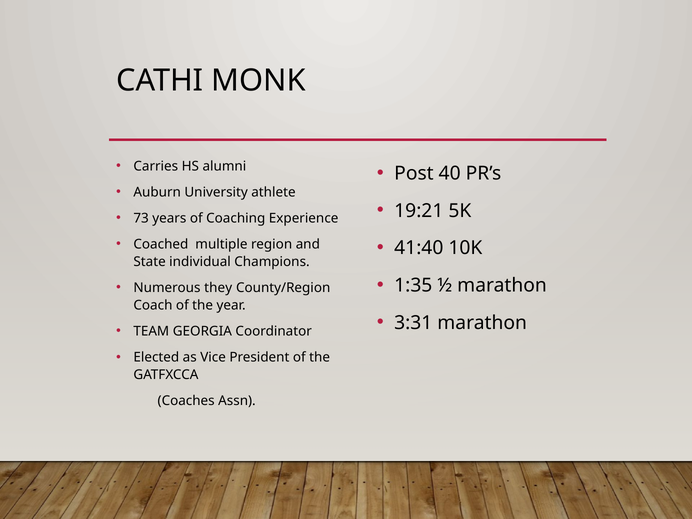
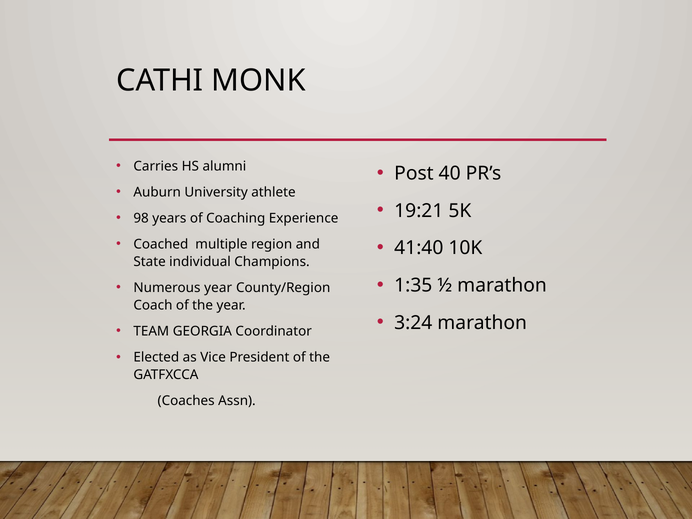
73: 73 -> 98 (141, 218)
Numerous they: they -> year (218, 288)
3:31: 3:31 -> 3:24 (413, 323)
